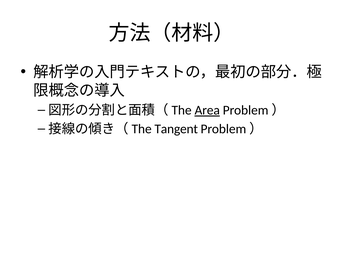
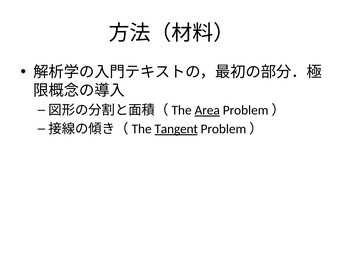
Tangent underline: none -> present (176, 129)
